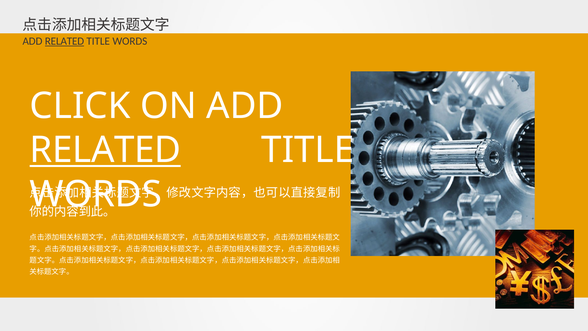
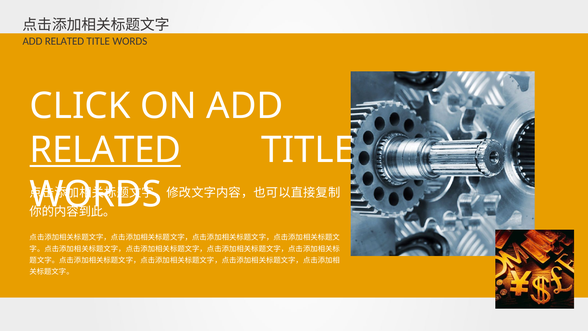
RELATED underline: present -> none (64, 41)
